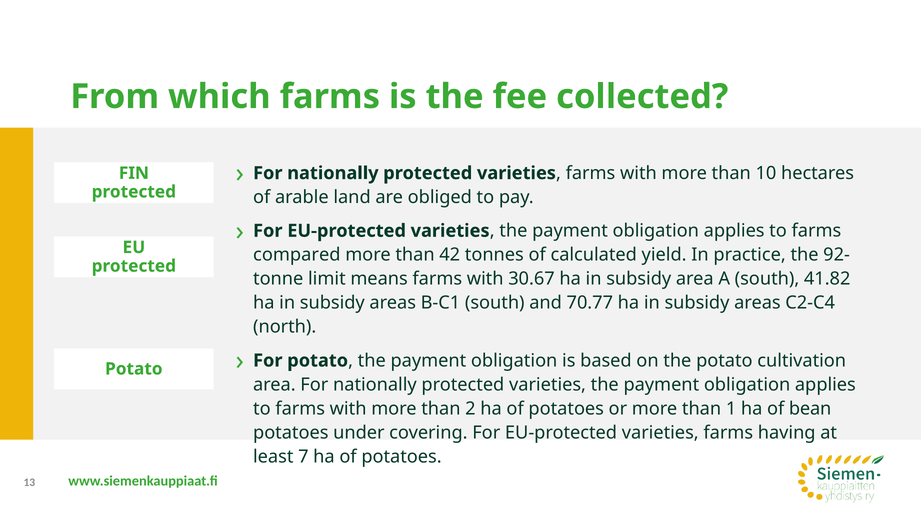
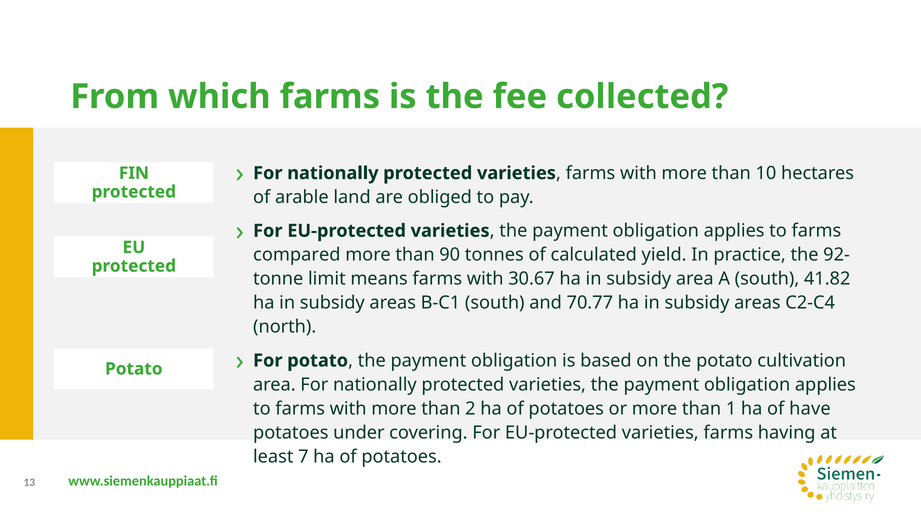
42: 42 -> 90 (450, 255)
bean: bean -> have (810, 409)
